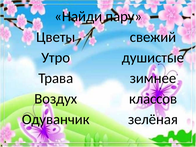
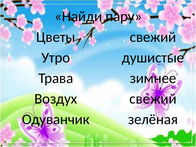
классов: классов -> свежий (153, 99)
